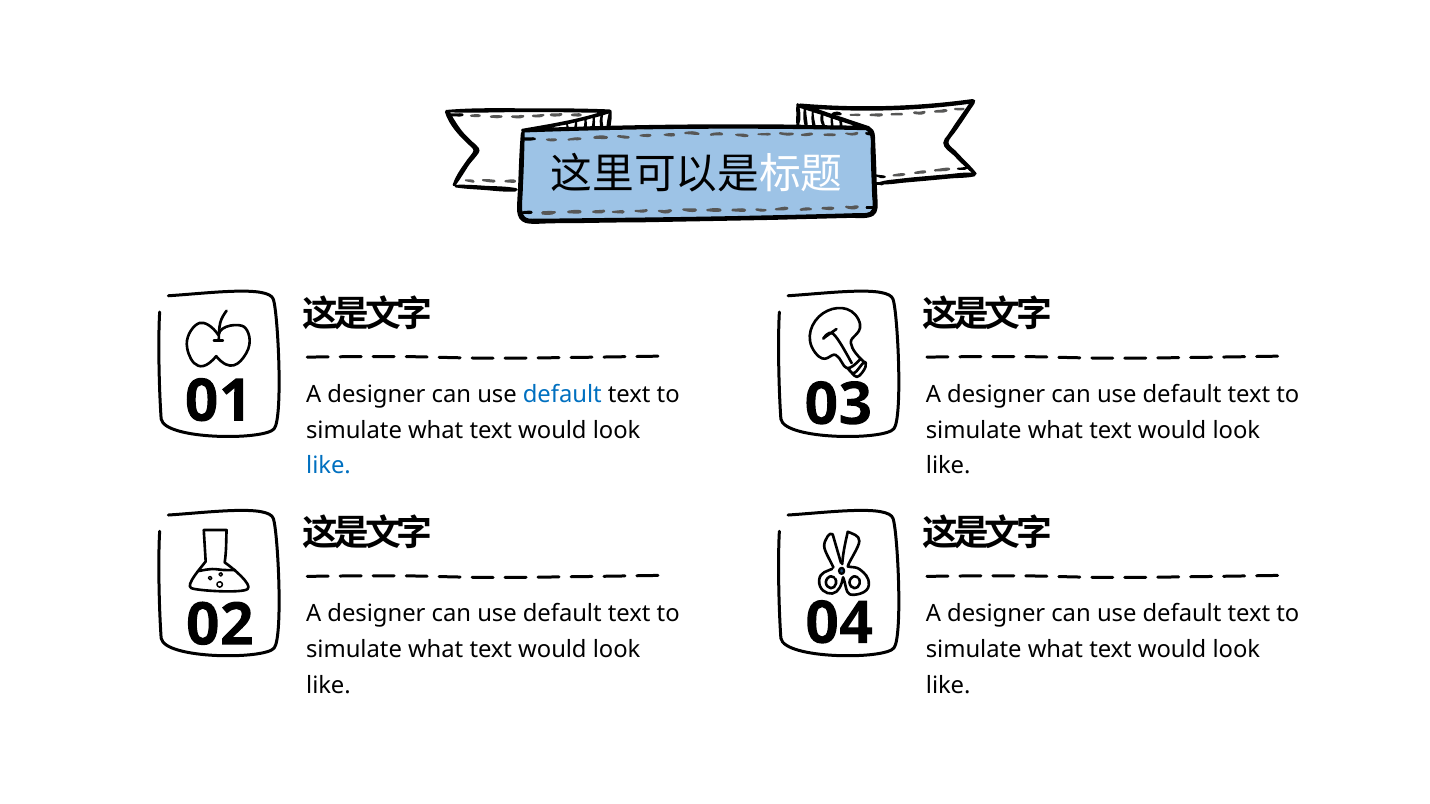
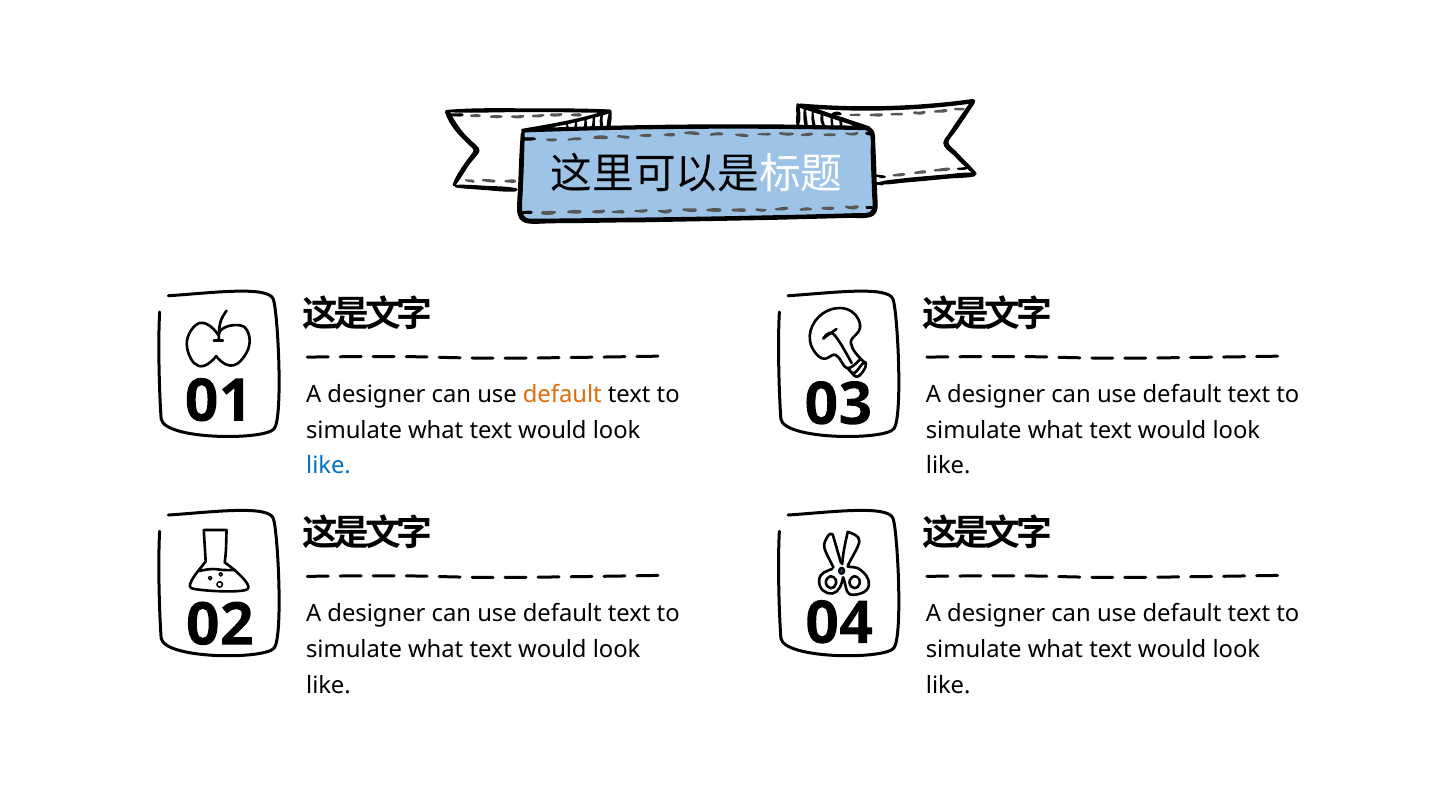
default colour: blue -> orange (562, 395)
